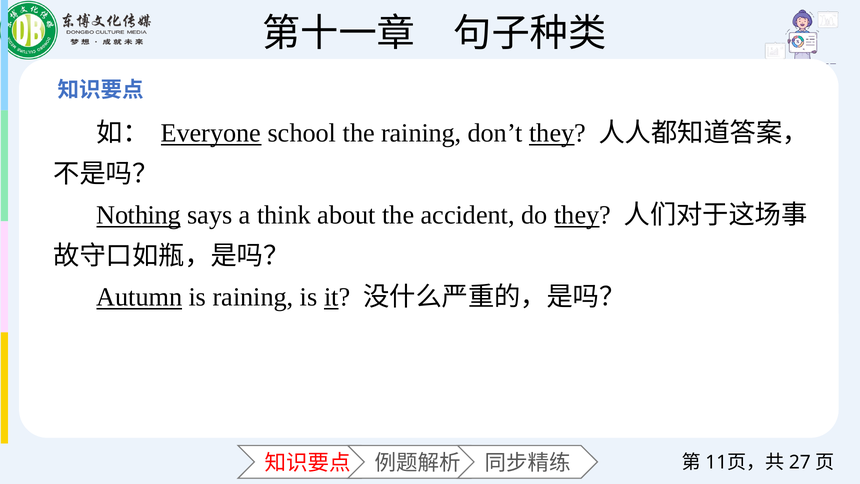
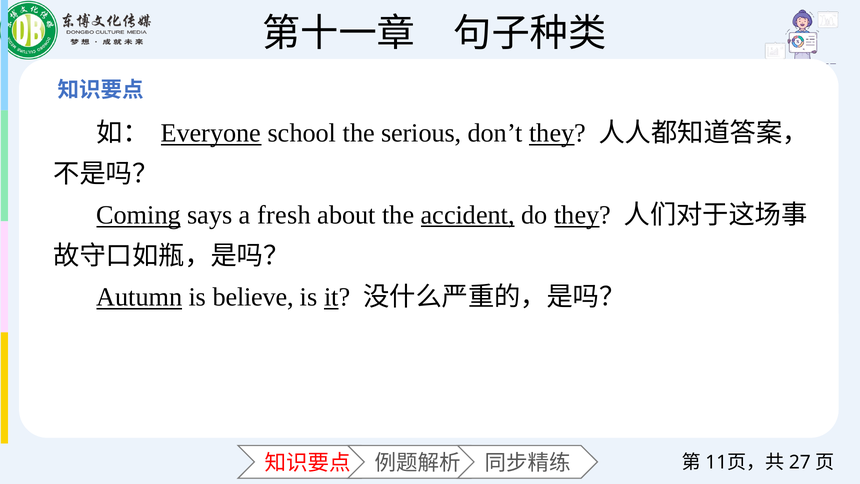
the raining: raining -> serious (421, 133)
Nothing: Nothing -> Coming (139, 215)
think: think -> fresh (284, 215)
accident underline: none -> present (468, 215)
is raining: raining -> believe (253, 297)
